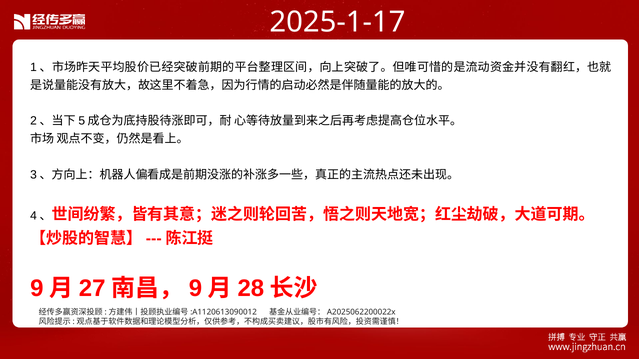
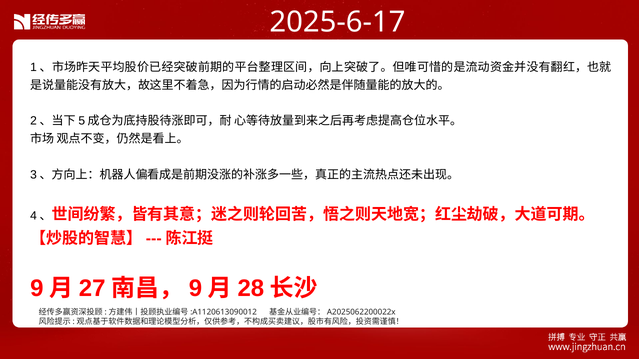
2025-1-17: 2025-1-17 -> 2025-6-17 (337, 22)
